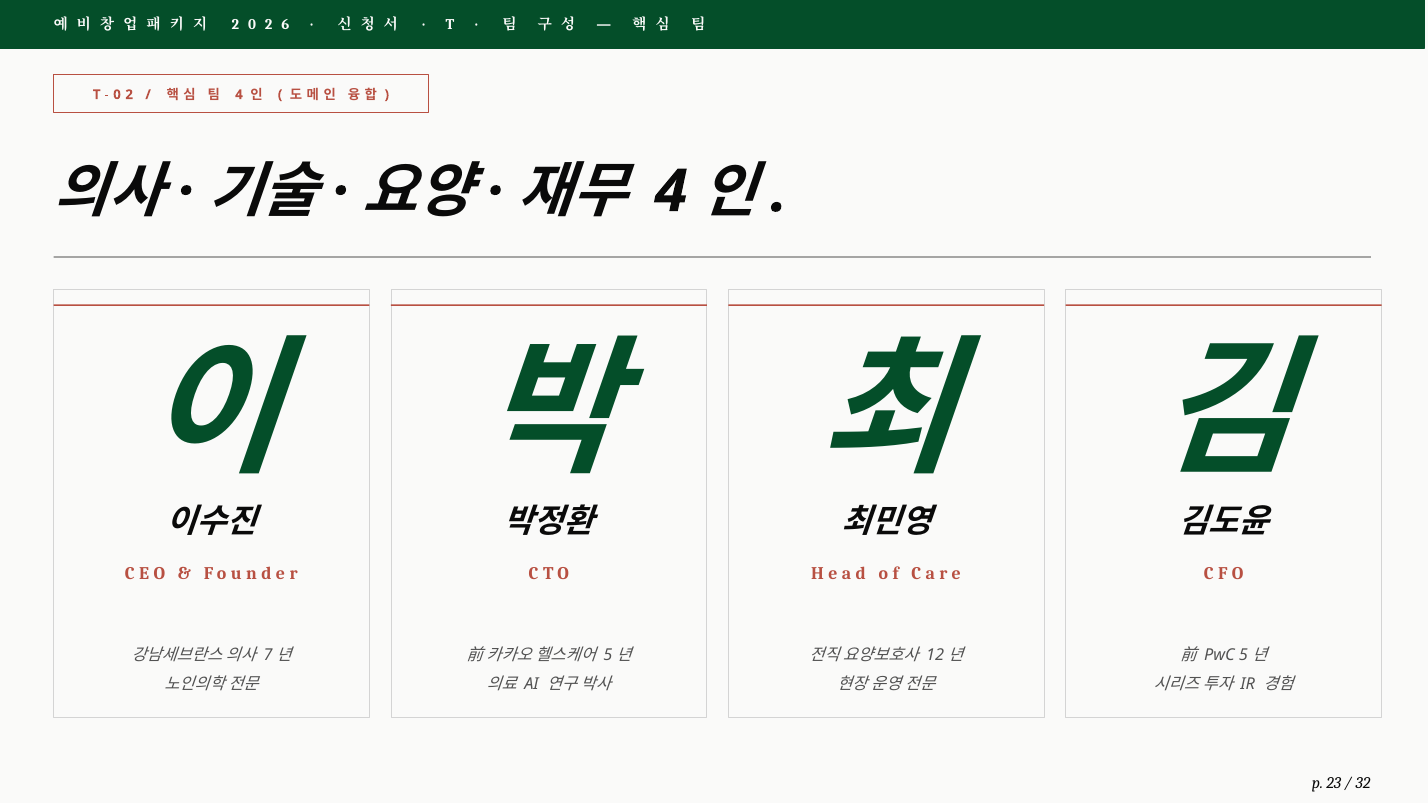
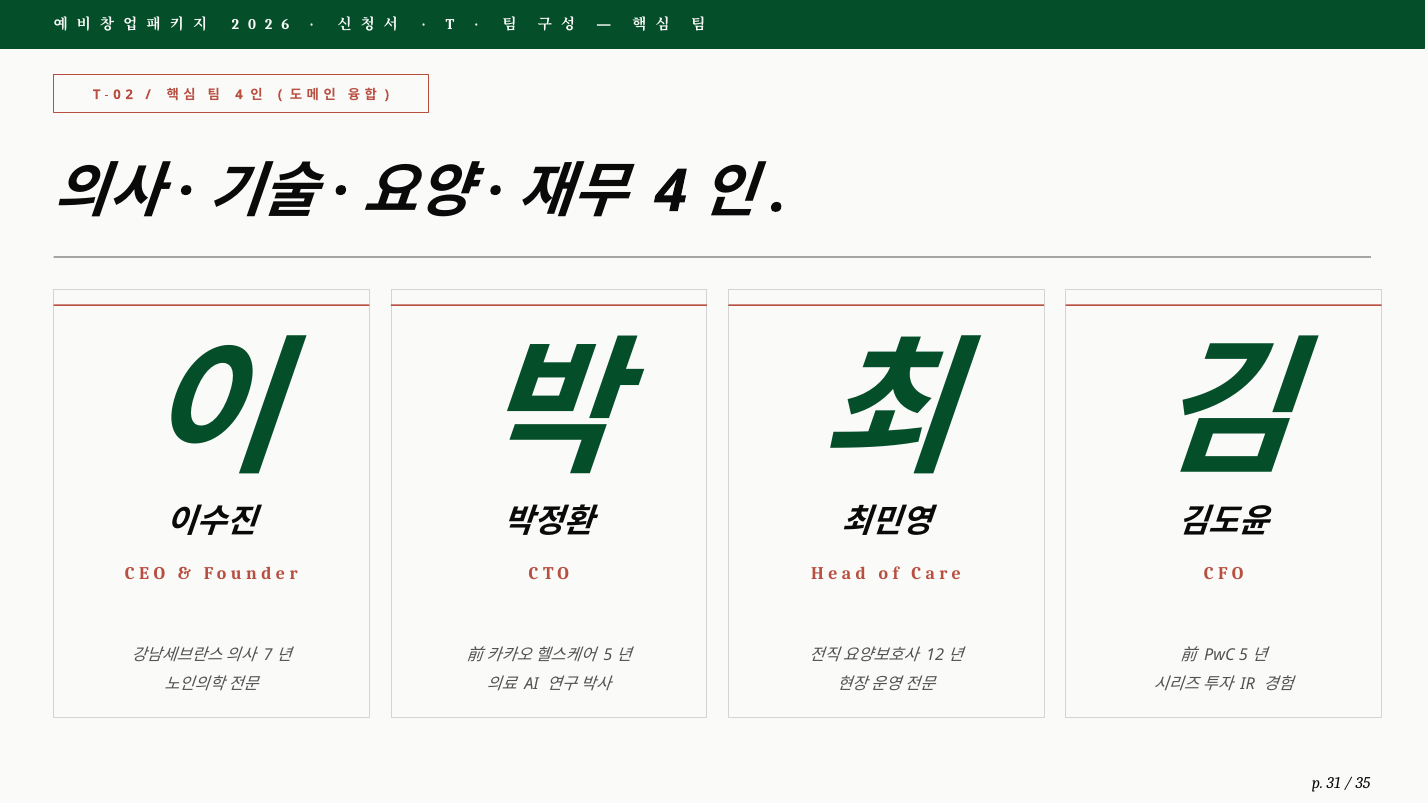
23: 23 -> 31 (1334, 783)
32: 32 -> 35 (1363, 783)
